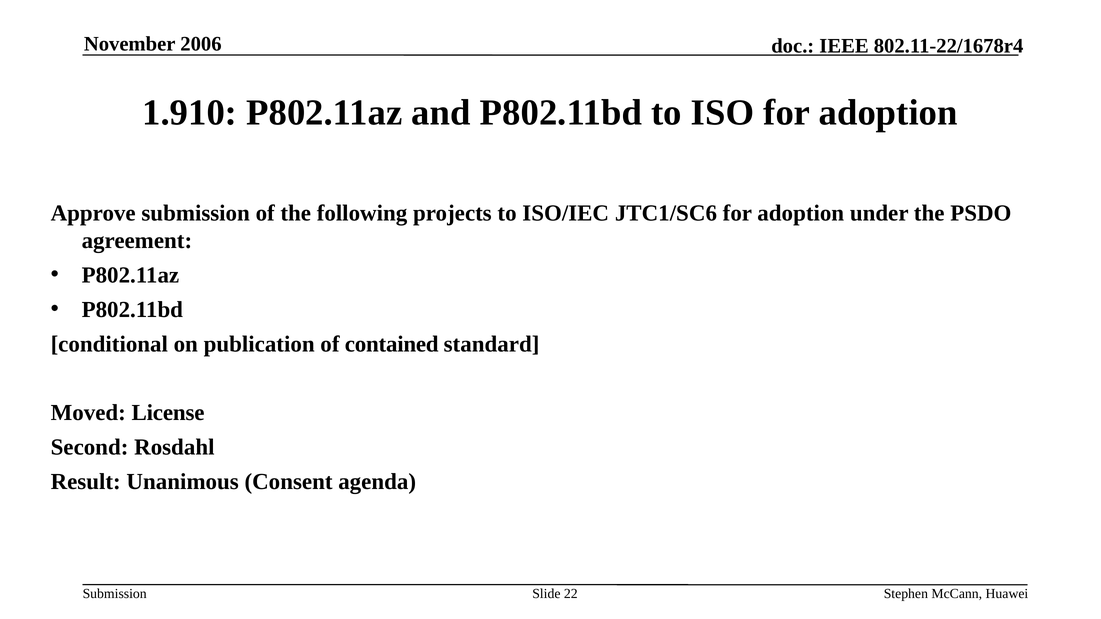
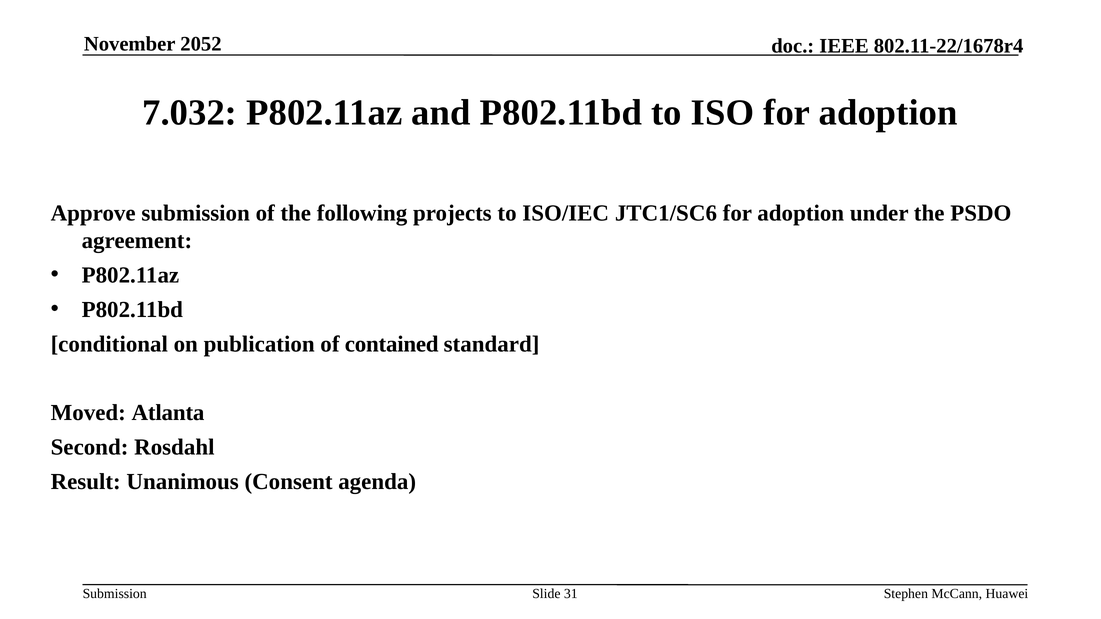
2006: 2006 -> 2052 (201, 44)
1.910: 1.910 -> 7.032 (190, 113)
License: License -> Atlanta (168, 413)
22: 22 -> 31 (571, 594)
